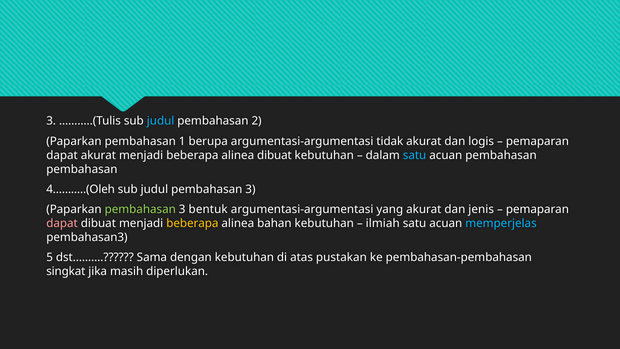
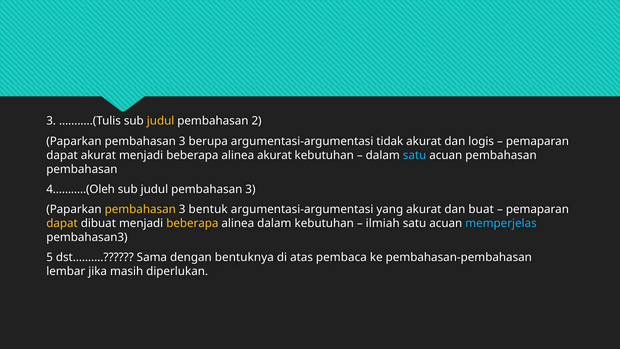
judul colour: light blue -> yellow (161, 121)
1: 1 -> 3 (182, 141)
alinea dibuat: dibuat -> akurat (274, 155)
pembahasan colour: light green -> yellow (140, 209)
jenis: jenis -> buat (481, 209)
dapat colour: pink -> yellow (62, 223)
alinea bahan: bahan -> dalam (274, 223)
dengan kebutuhan: kebutuhan -> bentuknya (244, 257)
pustakan: pustakan -> pembaca (341, 257)
singkat: singkat -> lembar (66, 271)
